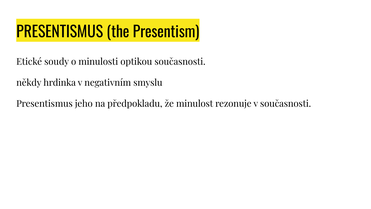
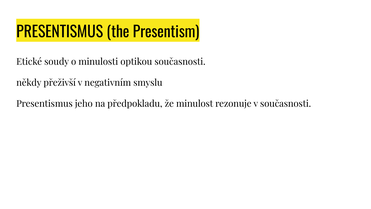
hrdinka: hrdinka -> přeživší (60, 83)
